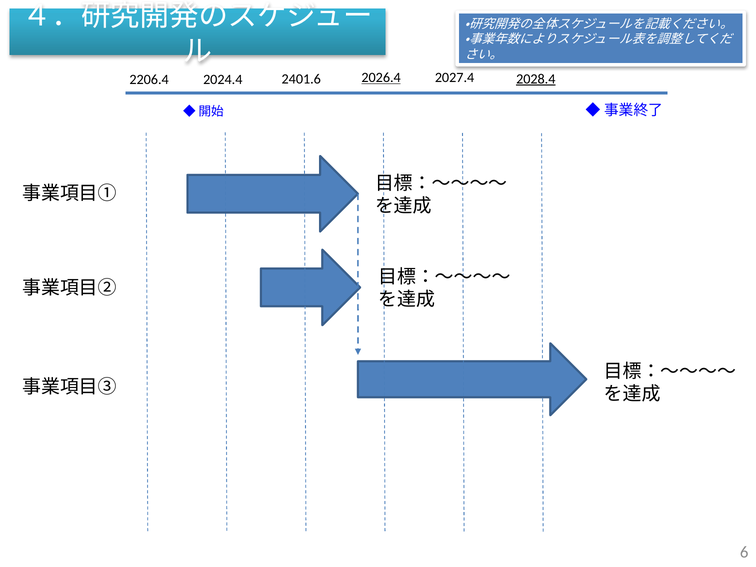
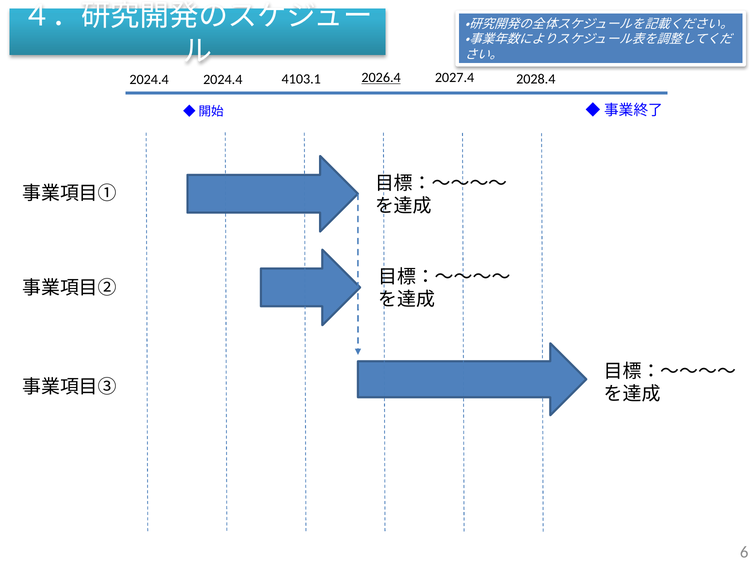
2028.4 underline: present -> none (536, 79)
2401.6: 2401.6 -> 4103.1 (301, 79)
2206.4: 2206.4 -> 2024.4 (149, 79)
